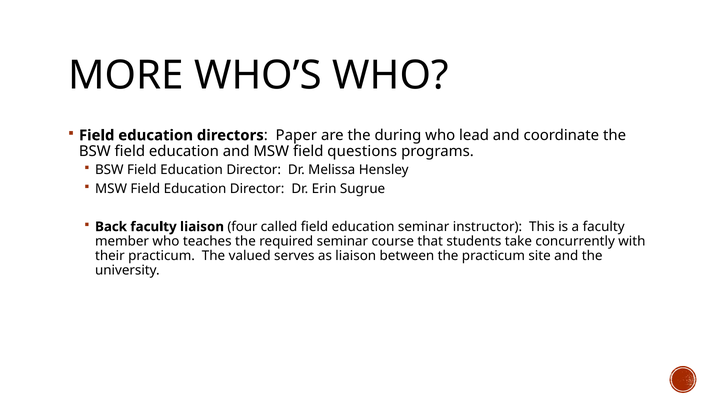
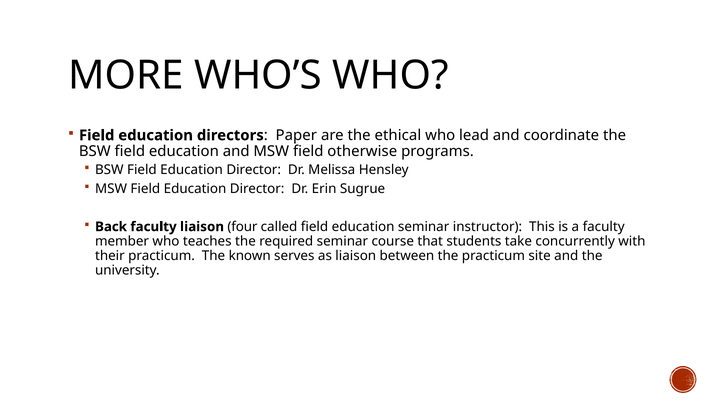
during: during -> ethical (398, 135)
questions: questions -> otherwise (362, 151)
valued: valued -> known (250, 256)
